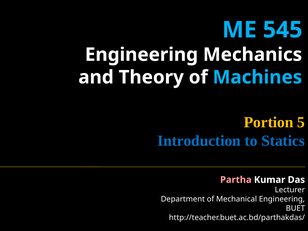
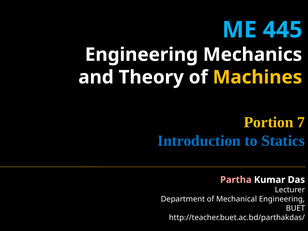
545: 545 -> 445 (283, 30)
Machines colour: light blue -> yellow (257, 77)
5: 5 -> 7 (301, 122)
